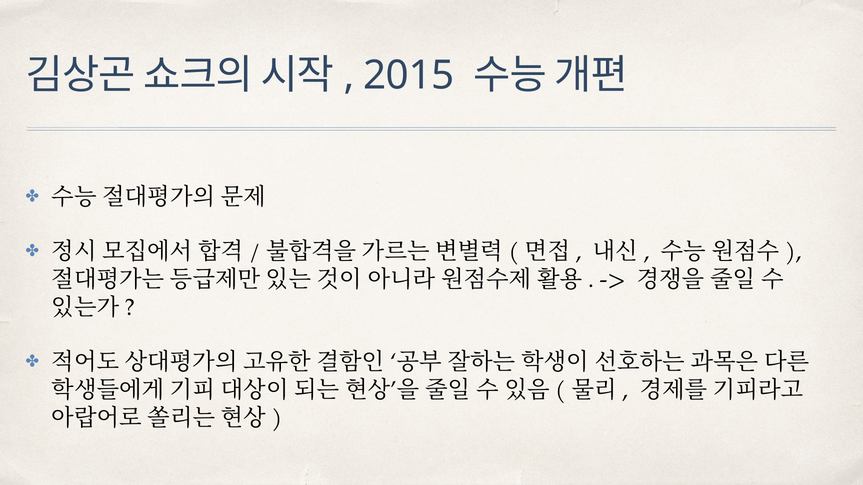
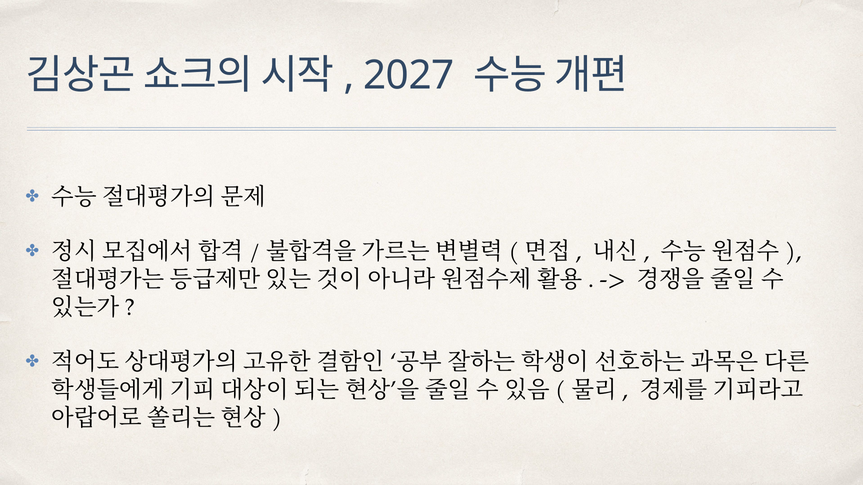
2015: 2015 -> 2027 (409, 76)
